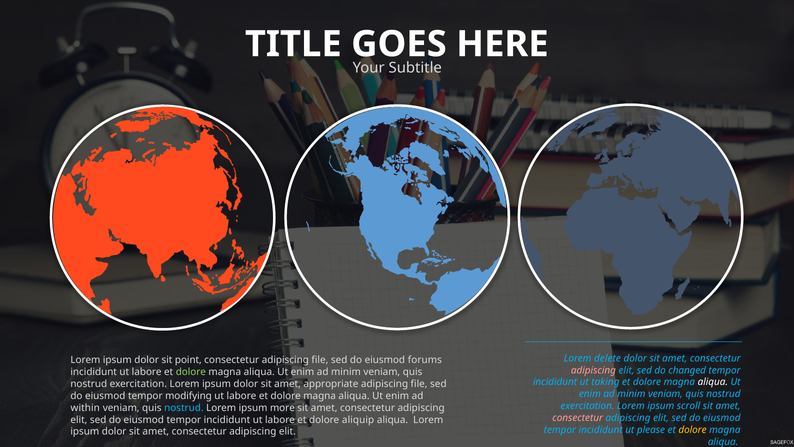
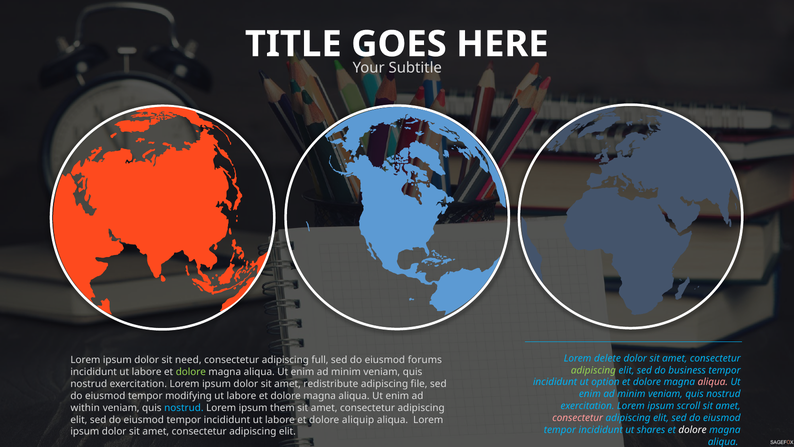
point: point -> need (188, 360)
consectetur adipiscing file: file -> full (320, 360)
adipiscing colour: pink -> light green (593, 370)
changed: changed -> business (687, 370)
taking: taking -> option (605, 382)
aliqua colour: white -> pink (713, 382)
appropriate: appropriate -> redistribute (331, 384)
more: more -> them (282, 408)
please: please -> shares (651, 429)
dolore colour: yellow -> white (693, 429)
